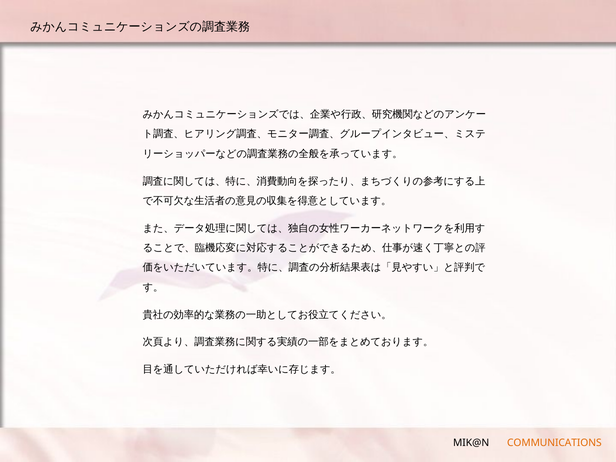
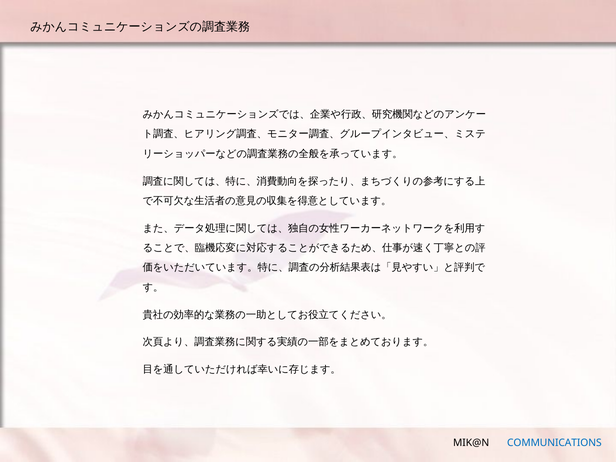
COMMUNICATIONS colour: orange -> blue (554, 443)
